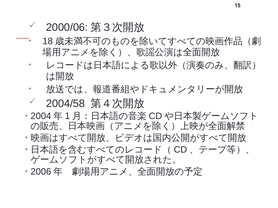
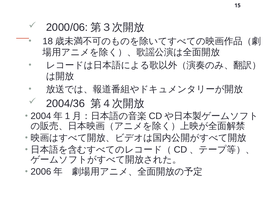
2004/58: 2004/58 -> 2004/36 (66, 104)
